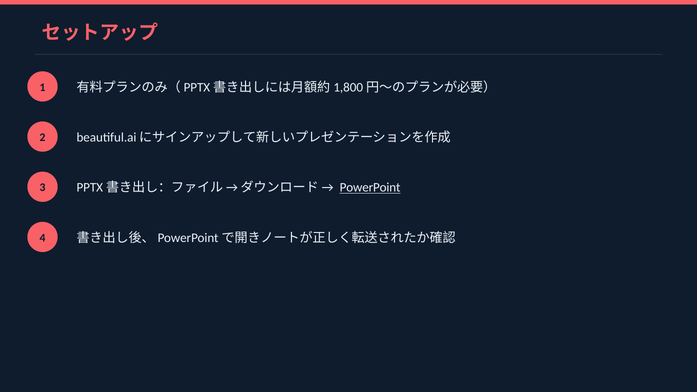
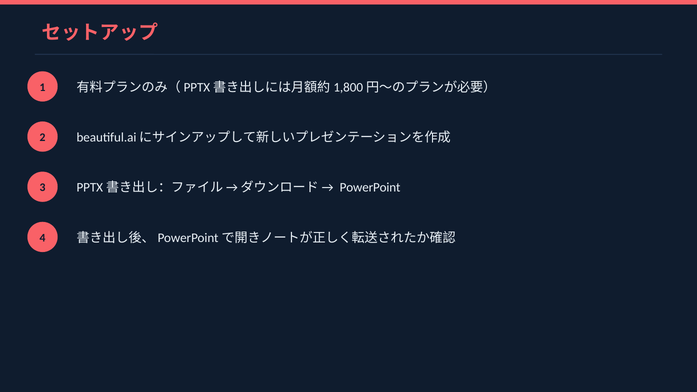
PowerPoint underline: present -> none (370, 188)
